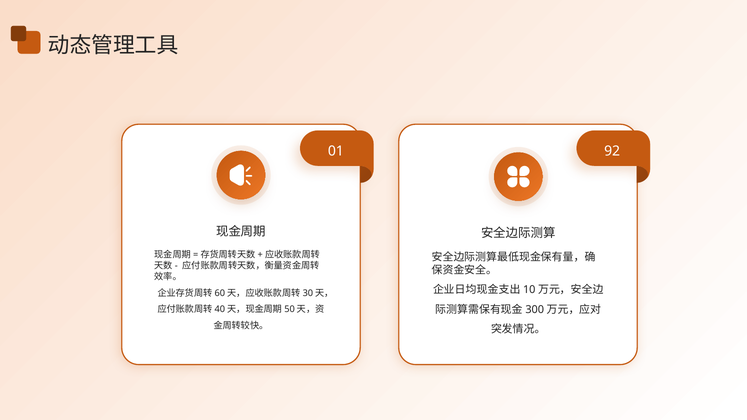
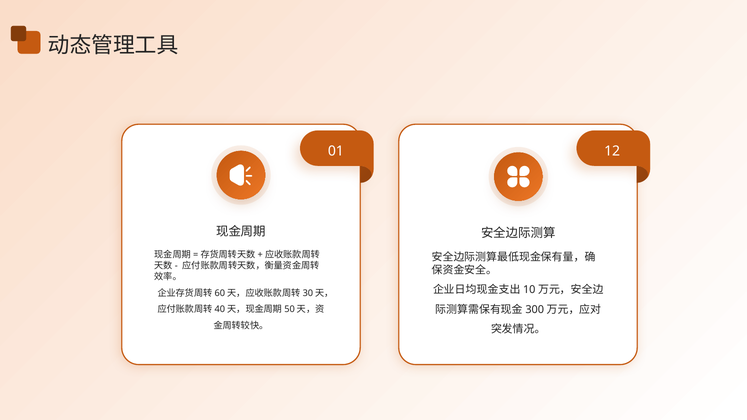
92: 92 -> 12 (612, 151)
